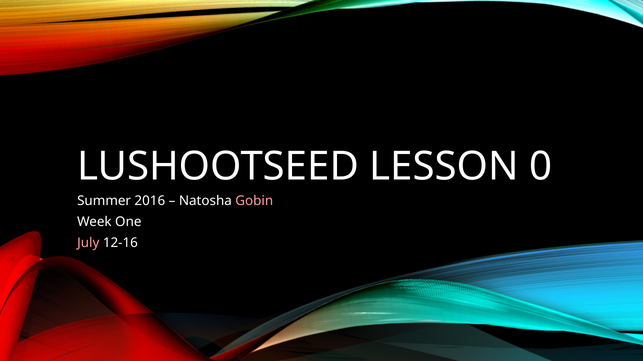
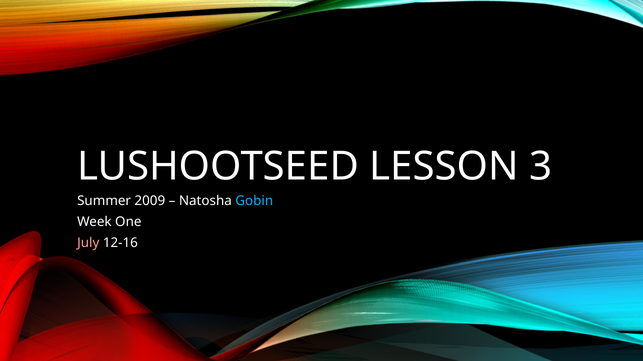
0: 0 -> 3 (541, 167)
2016: 2016 -> 2009 (150, 201)
Gobin colour: pink -> light blue (254, 201)
